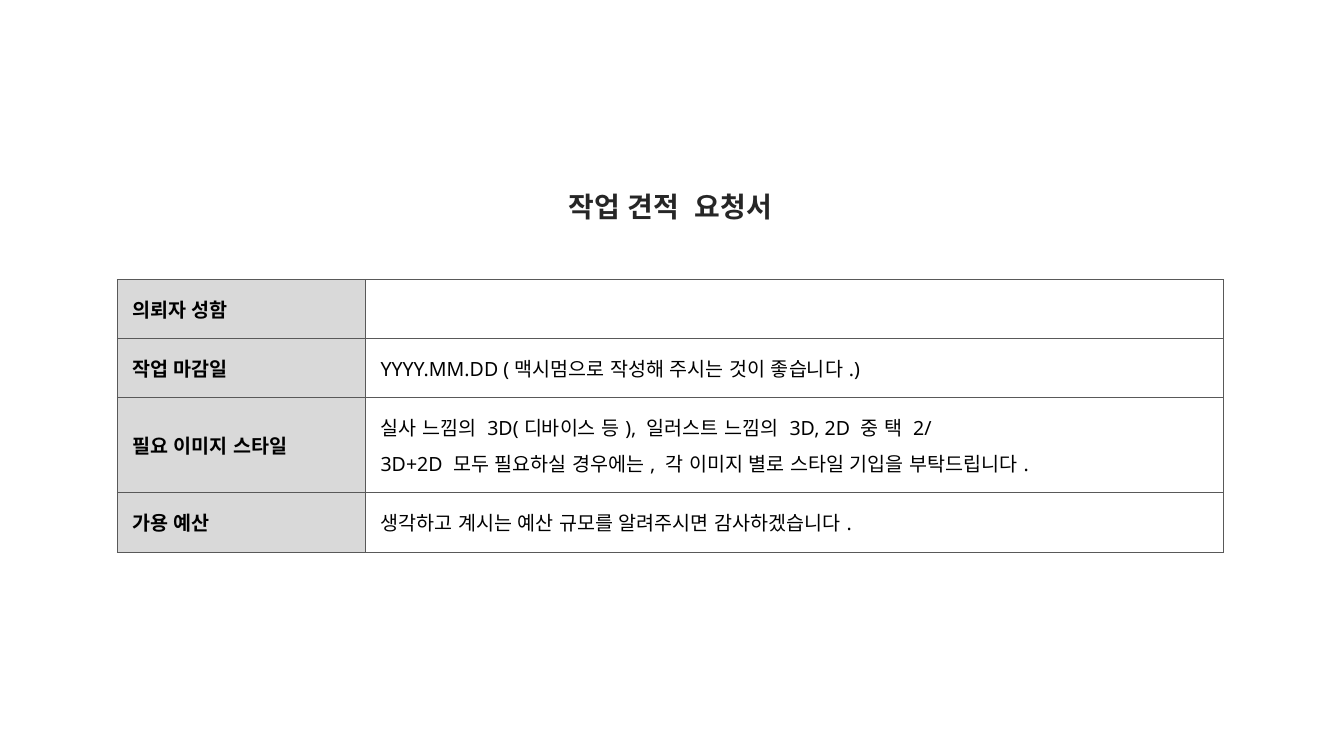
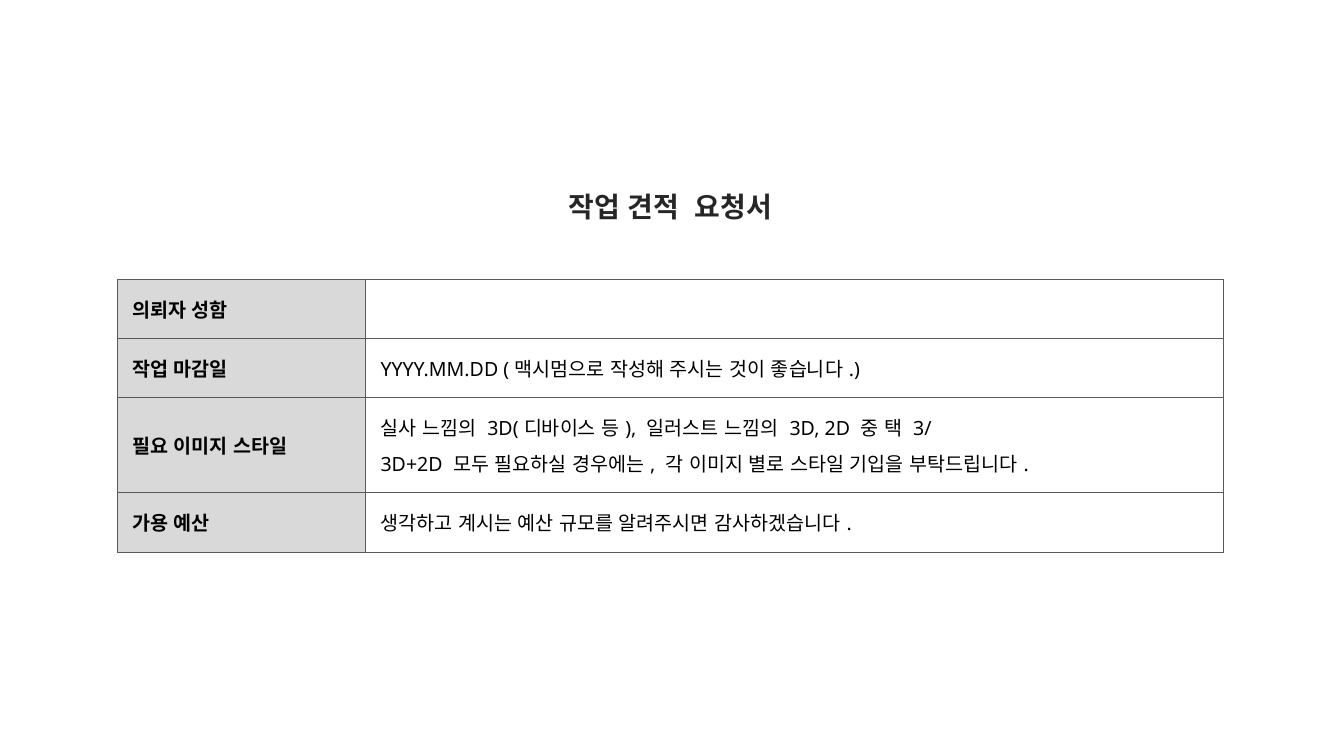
2/: 2/ -> 3/ (922, 429)
